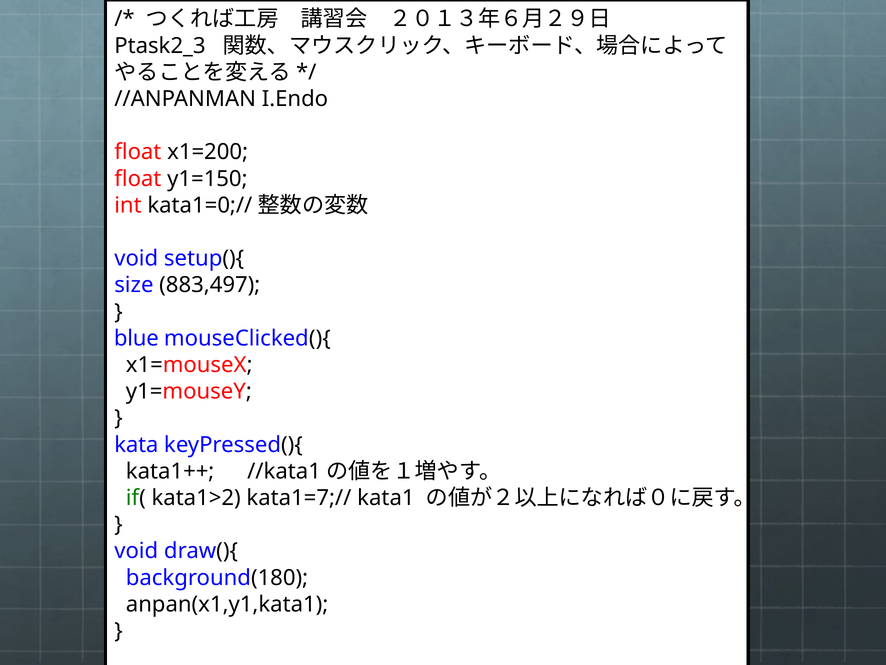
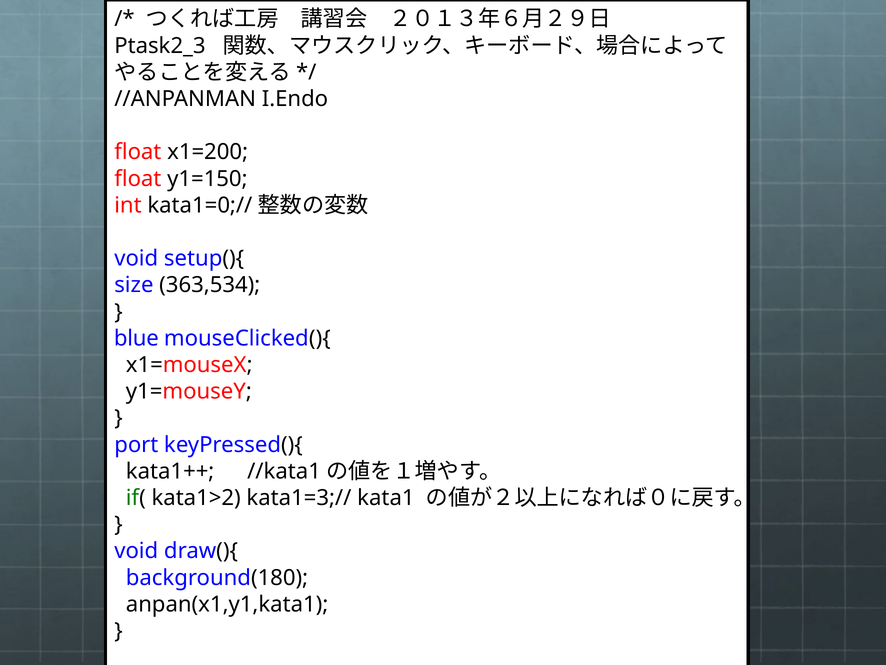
883,497: 883,497 -> 363,534 (210, 285)
kata: kata -> port (136, 444)
kata1=7;//: kata1=7;// -> kata1=3;// (299, 498)
